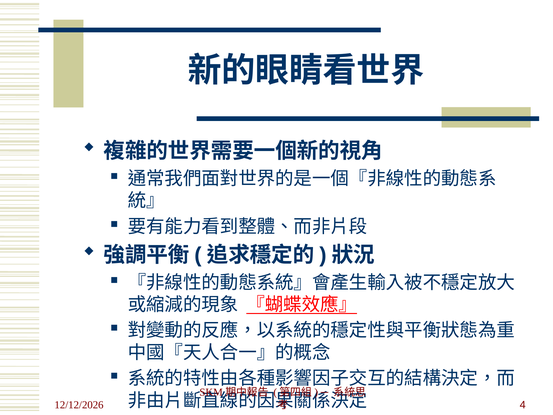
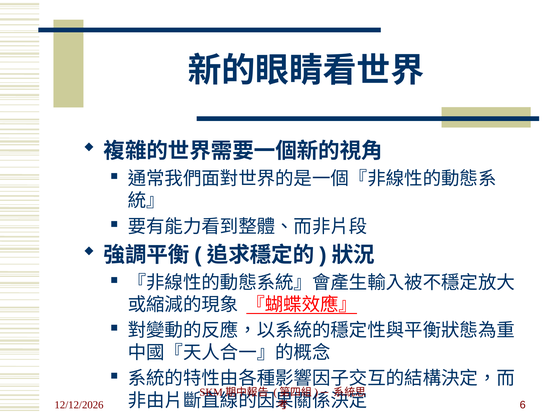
4: 4 -> 6 (523, 405)
